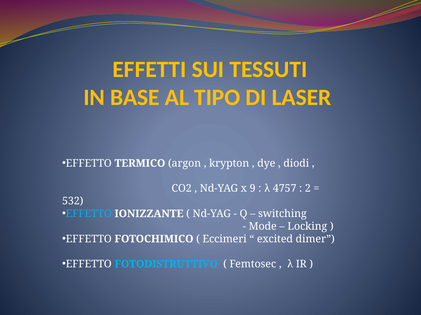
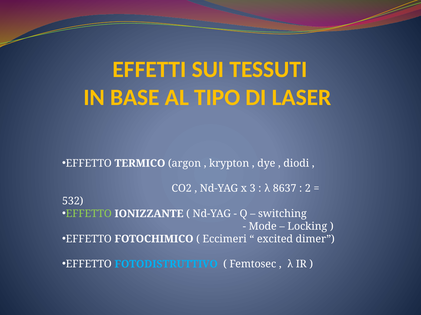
9: 9 -> 3 (253, 189)
4757: 4757 -> 8637 (285, 189)
EFFETTO colour: light blue -> light green (89, 214)
